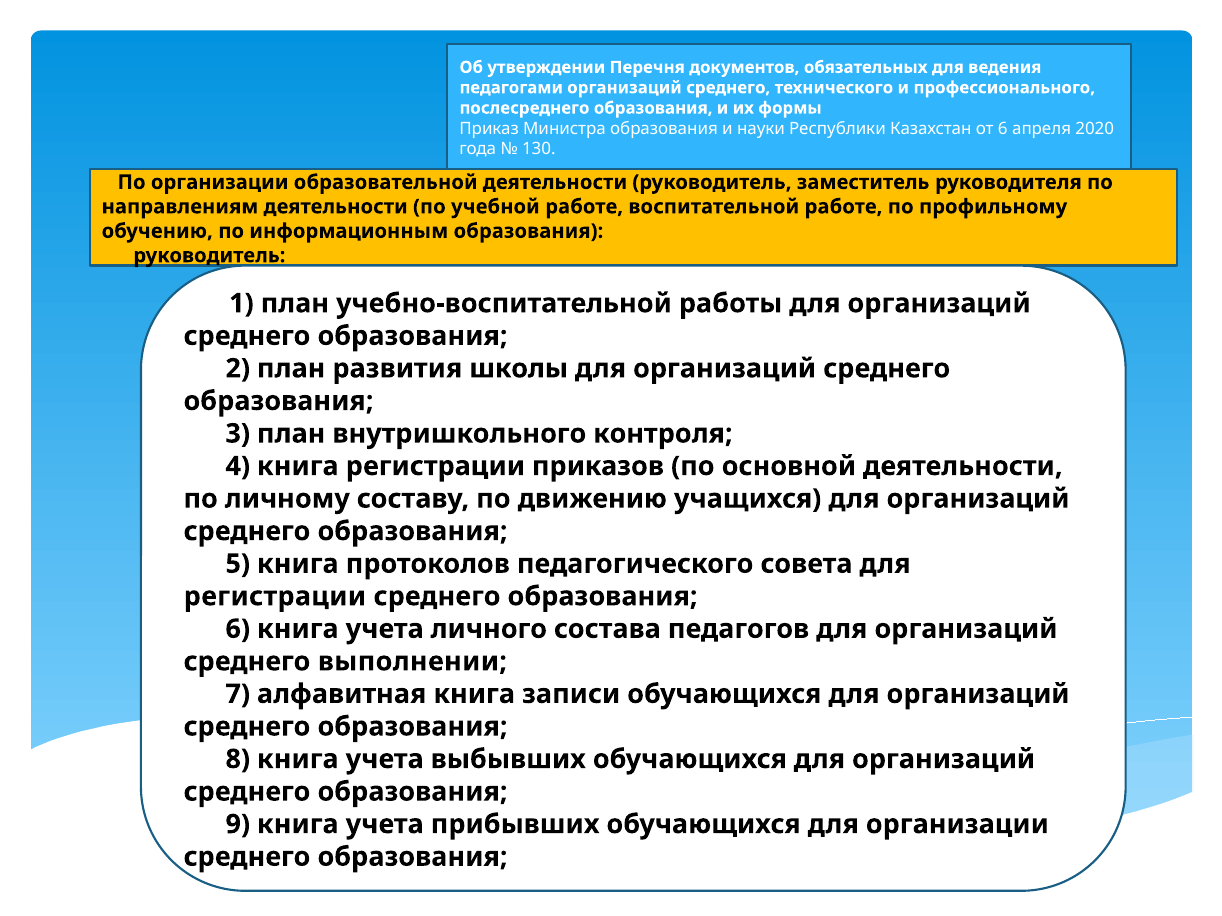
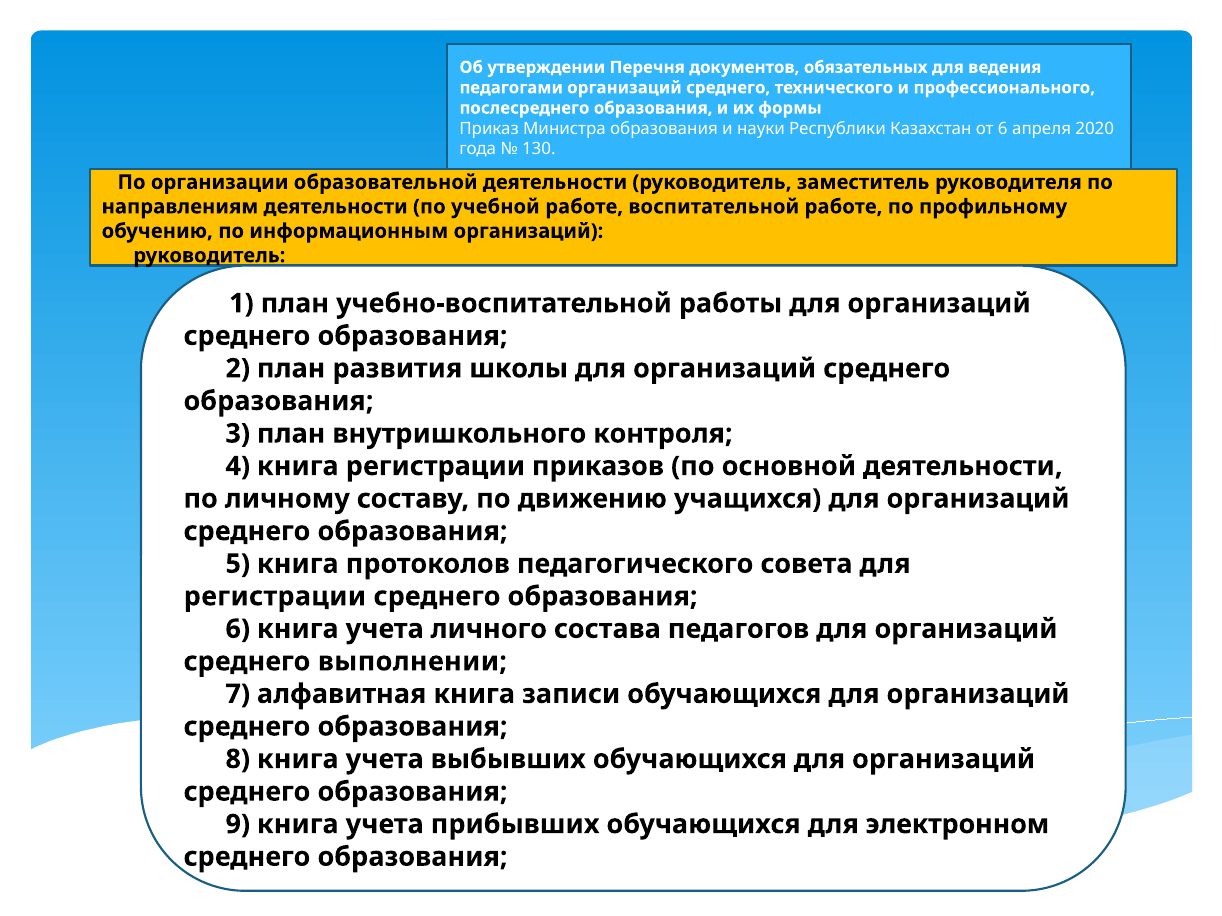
информационным образования: образования -> организаций (528, 231)
для организации: организации -> электронном (957, 825)
